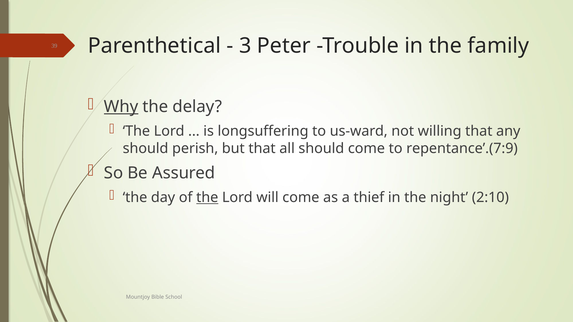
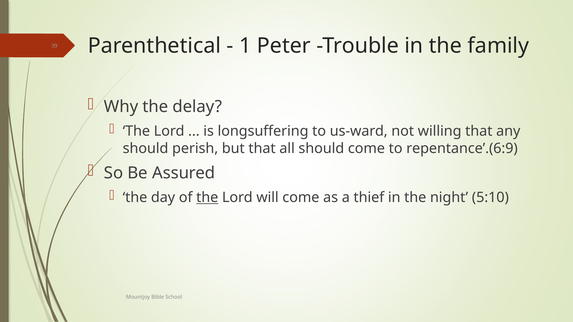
3: 3 -> 1 (245, 46)
Why underline: present -> none (121, 107)
repentance’.(7:9: repentance’.(7:9 -> repentance’.(6:9 (462, 148)
2:10: 2:10 -> 5:10 (490, 198)
